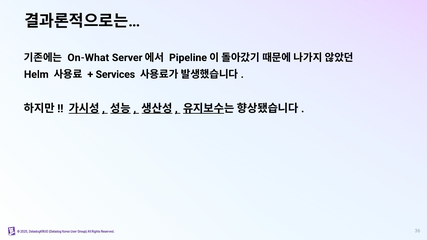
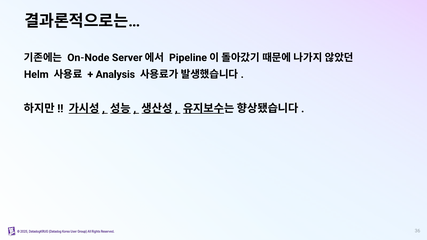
On-What: On-What -> On-Node (88, 58)
Services: Services -> Analysis (115, 74)
